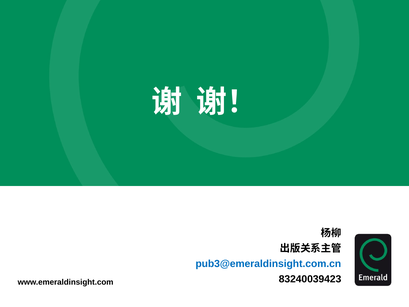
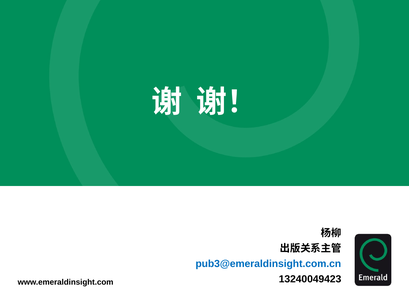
83240039423: 83240039423 -> 13240049423 (310, 279)
